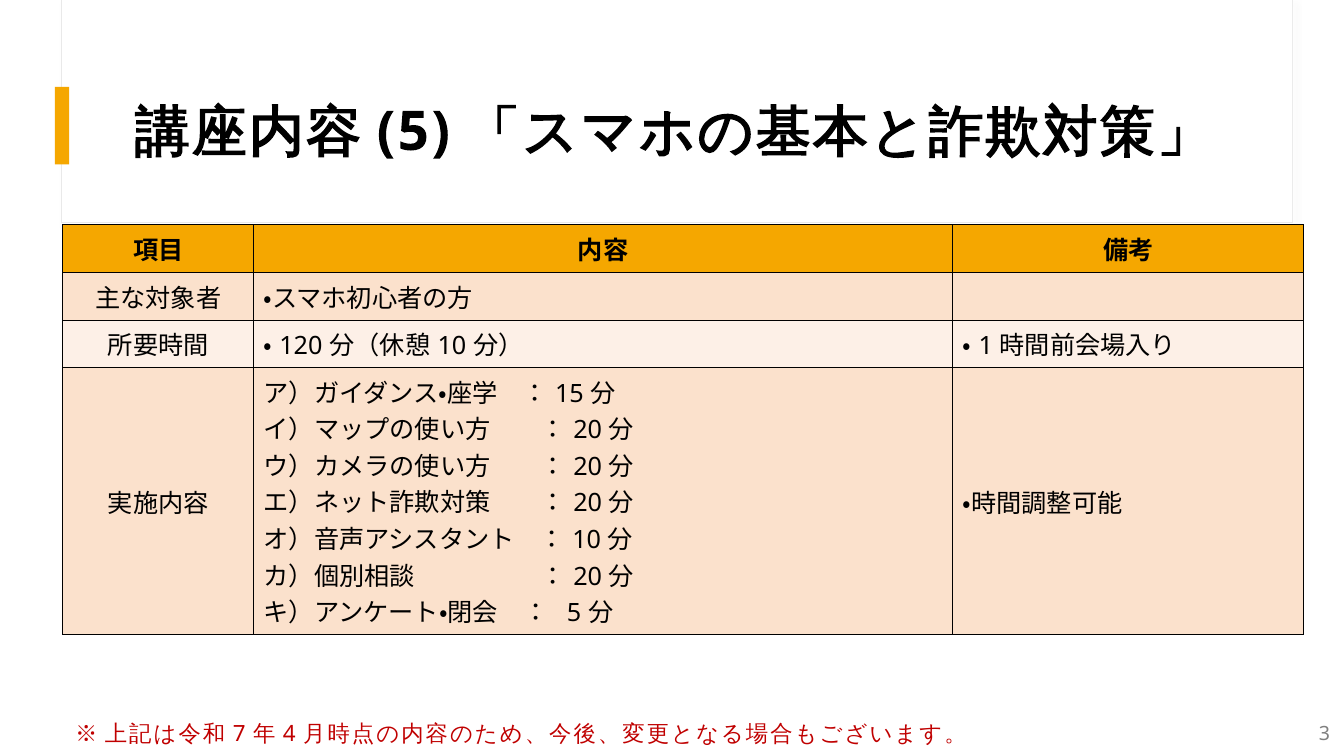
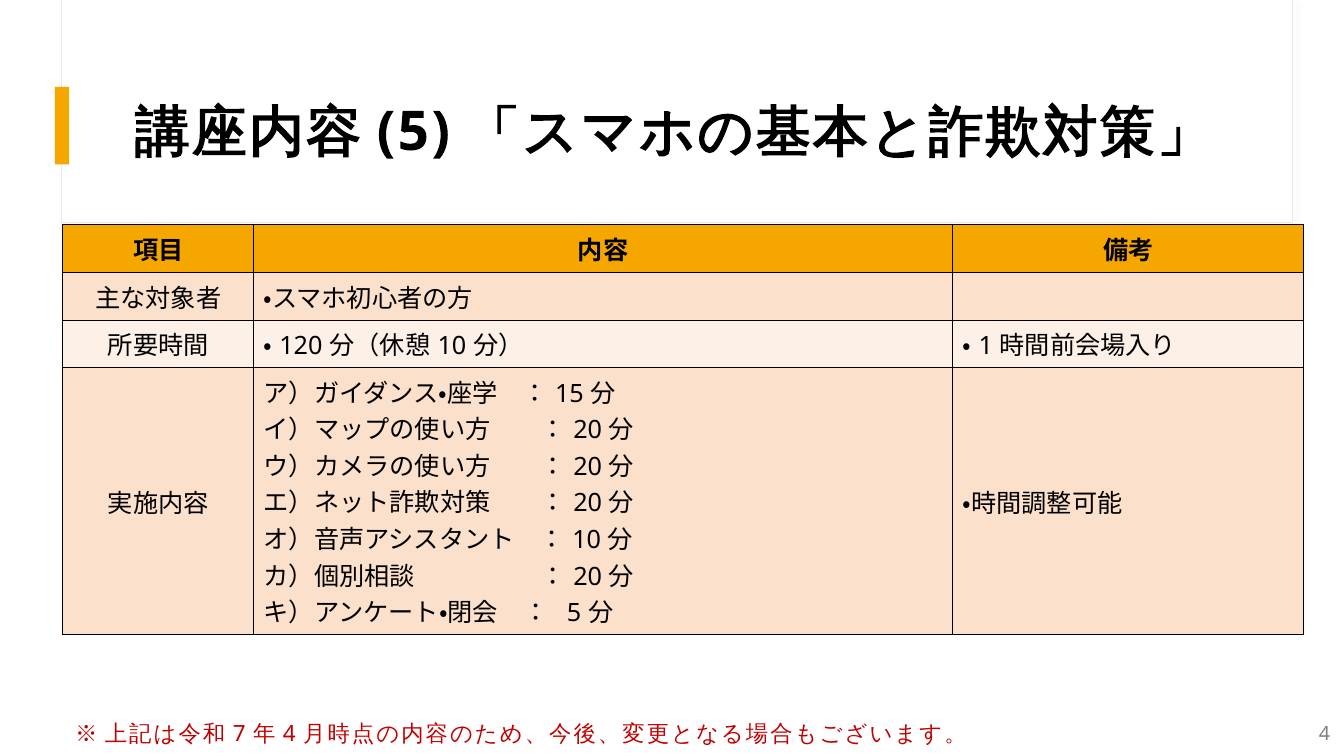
3: 3 -> 4 (1325, 734)
